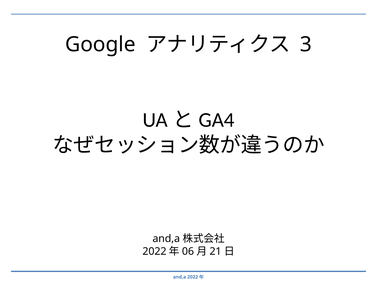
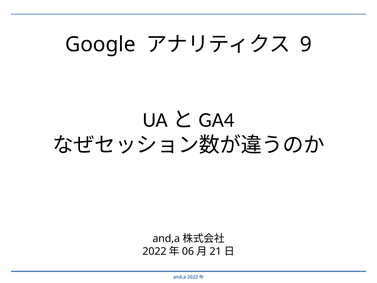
3: 3 -> 9 (306, 44)
